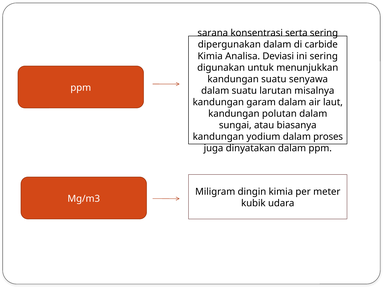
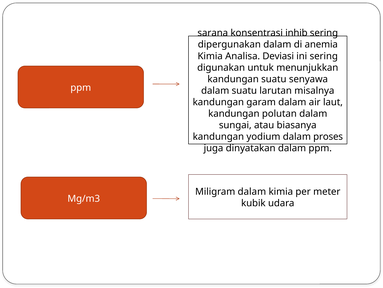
serta: serta -> inhib (296, 33)
carbide: carbide -> anemia (321, 44)
Miligram dingin: dingin -> dalam (252, 191)
